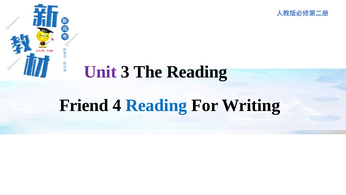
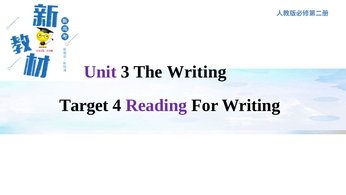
The Reading: Reading -> Writing (197, 72)
Friend: Friend -> Target (84, 105)
Reading colour: blue -> purple (156, 105)
